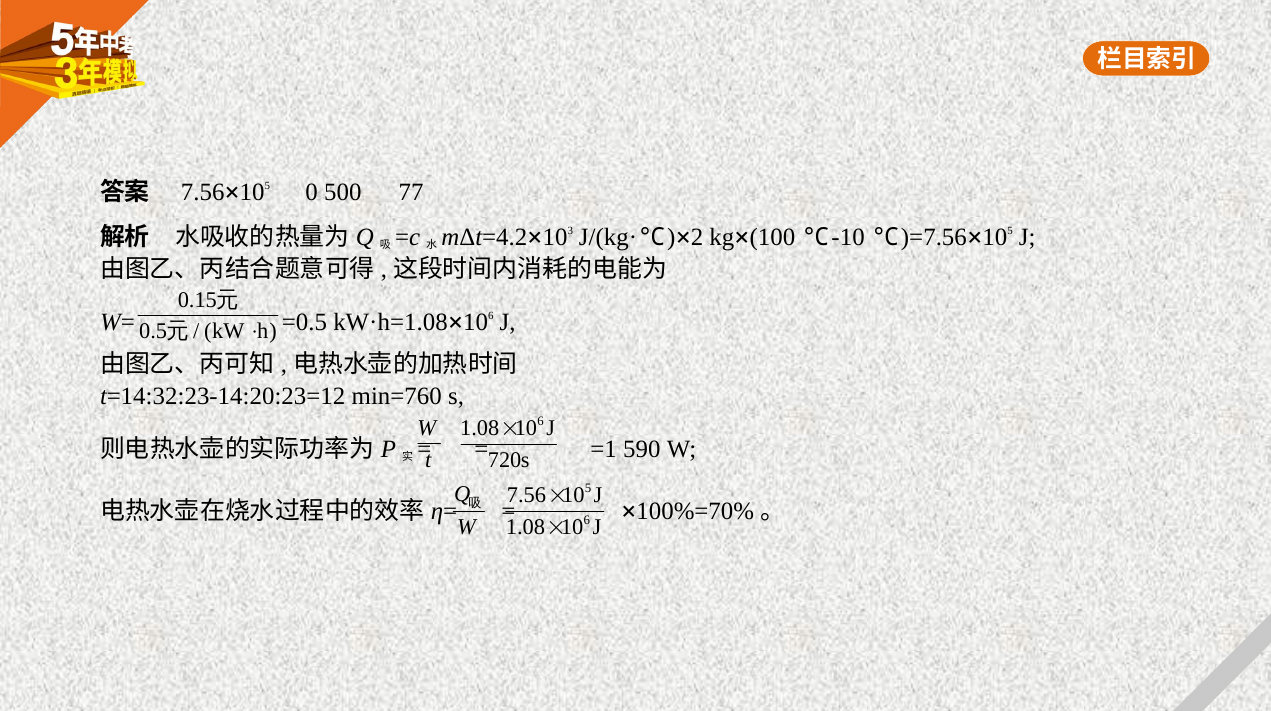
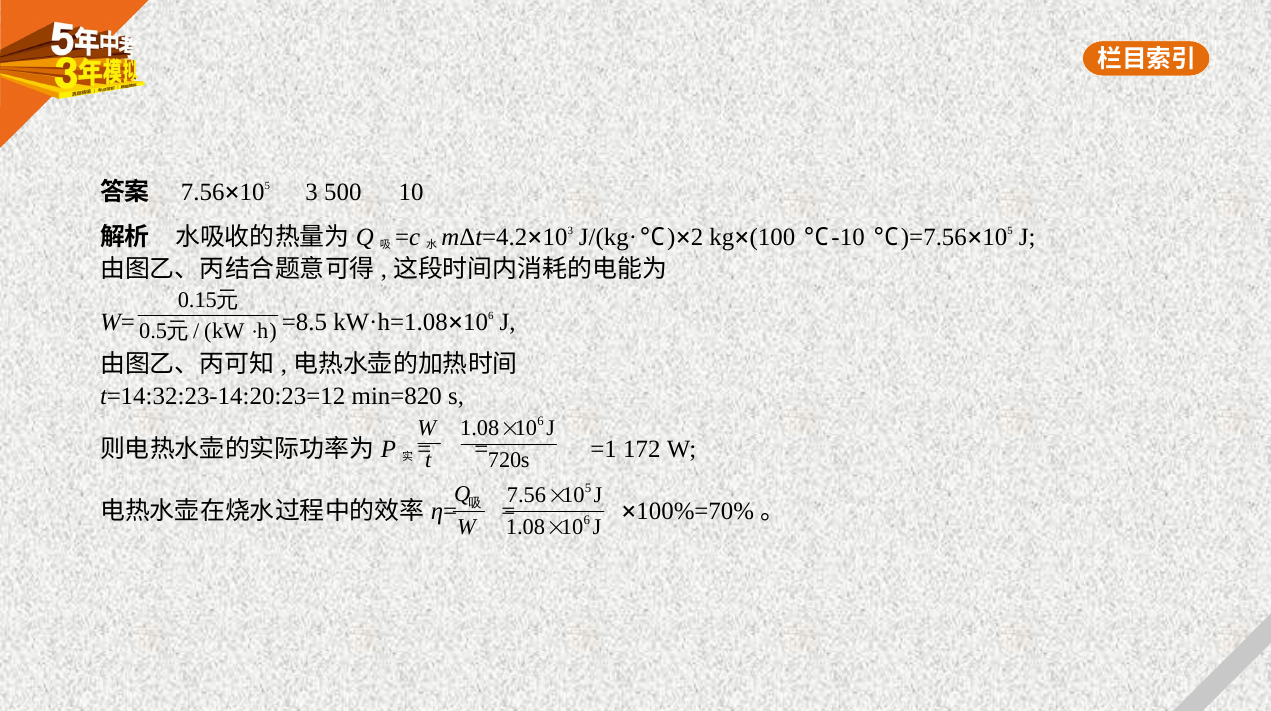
0: 0 -> 3 (312, 192)
500 77: 77 -> 10 (411, 192)
=0.5: =0.5 -> =8.5 (304, 322)
min=760: min=760 -> min=820 (397, 396)
590: 590 -> 172 (642, 449)
